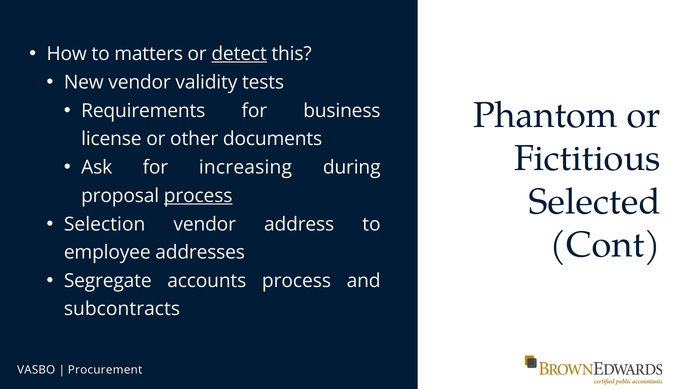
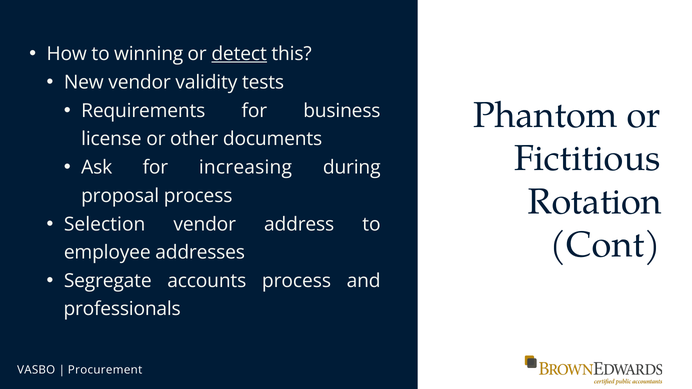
matters: matters -> winning (149, 54)
process underline: present -> none (198, 196)
Selected: Selected -> Rotation (595, 202)
subcontracts: subcontracts -> professionals (122, 309)
